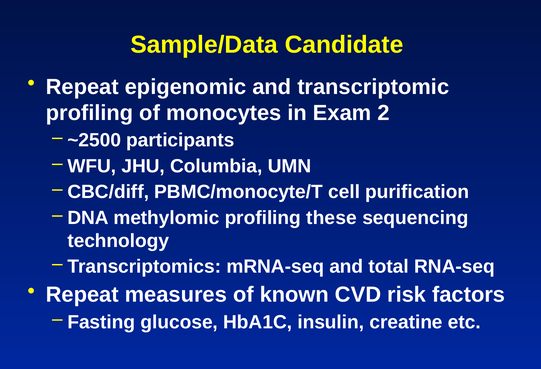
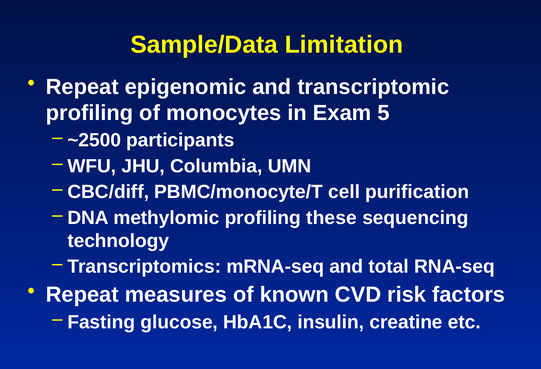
Candidate: Candidate -> Limitation (344, 45)
2: 2 -> 5 (383, 113)
